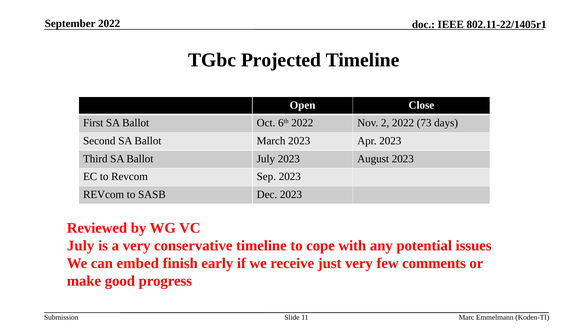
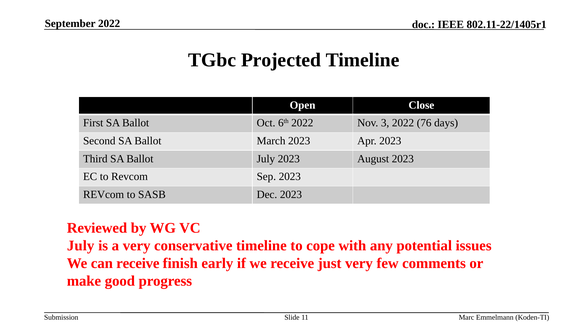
2: 2 -> 3 (385, 123)
73: 73 -> 76 (424, 123)
can embed: embed -> receive (138, 263)
